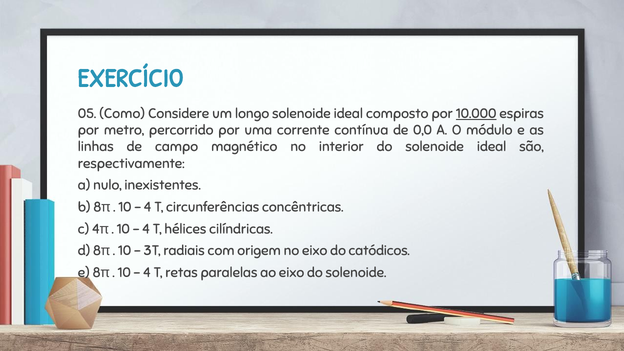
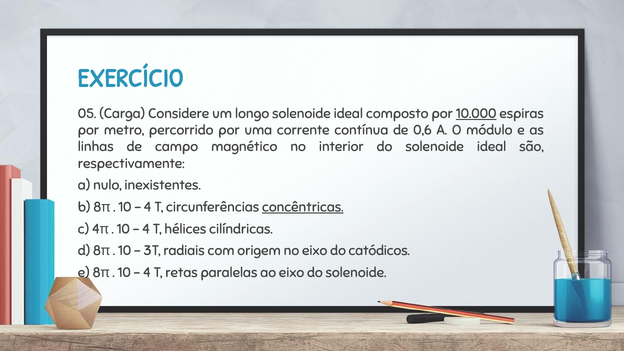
Como: Como -> Carga (122, 114)
0,0: 0,0 -> 0,6 (422, 130)
concêntricas underline: none -> present (303, 207)
